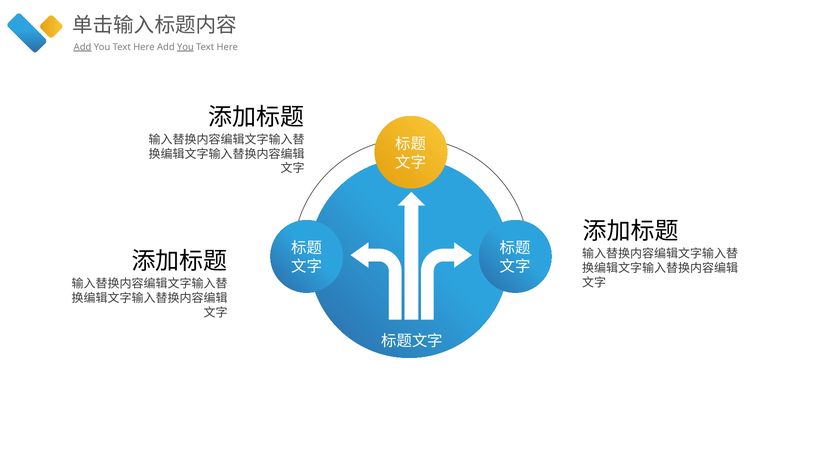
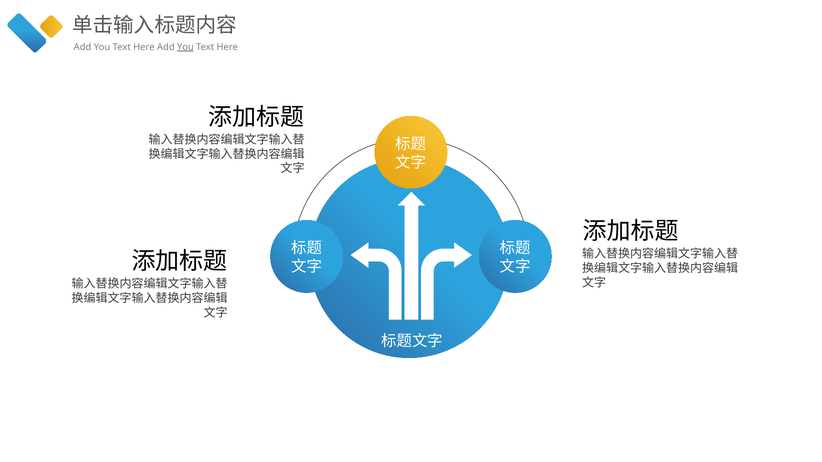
Add underline: present -> none (83, 47)
